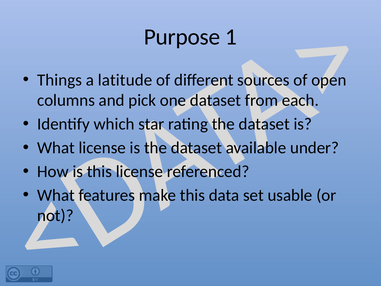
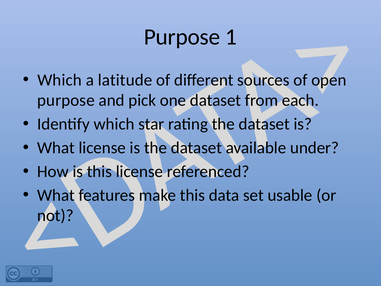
Things: Things -> Which (60, 80)
columns: columns -> purpose (66, 100)
